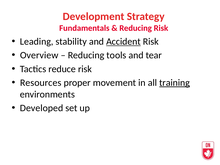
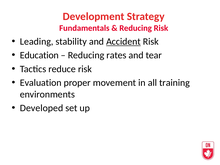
Overview: Overview -> Education (39, 55)
tools: tools -> rates (116, 55)
Resources: Resources -> Evaluation (41, 83)
training underline: present -> none (175, 83)
